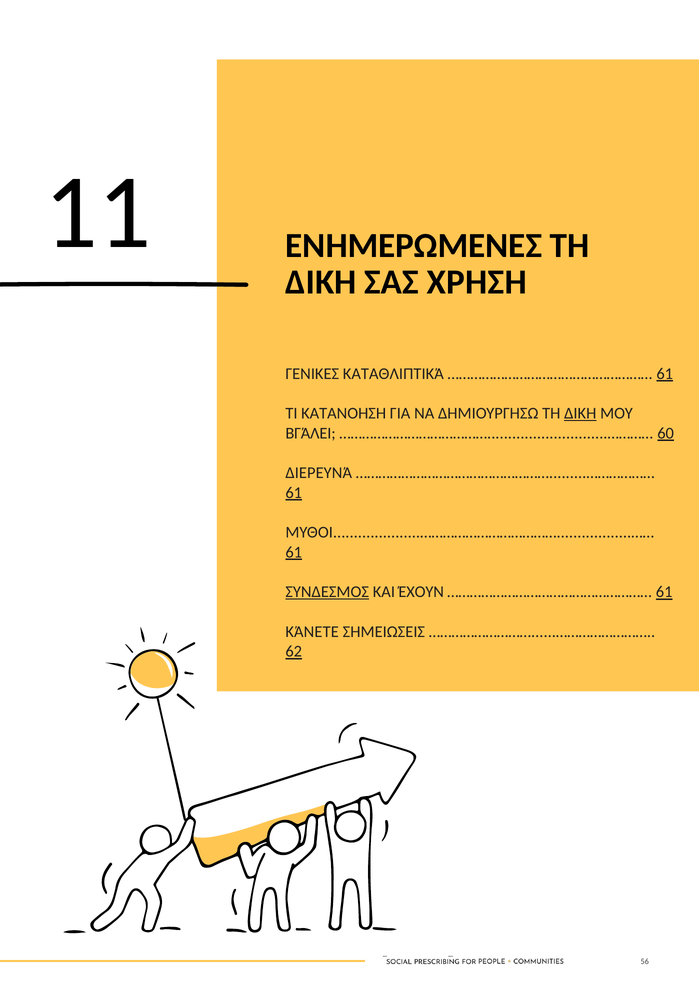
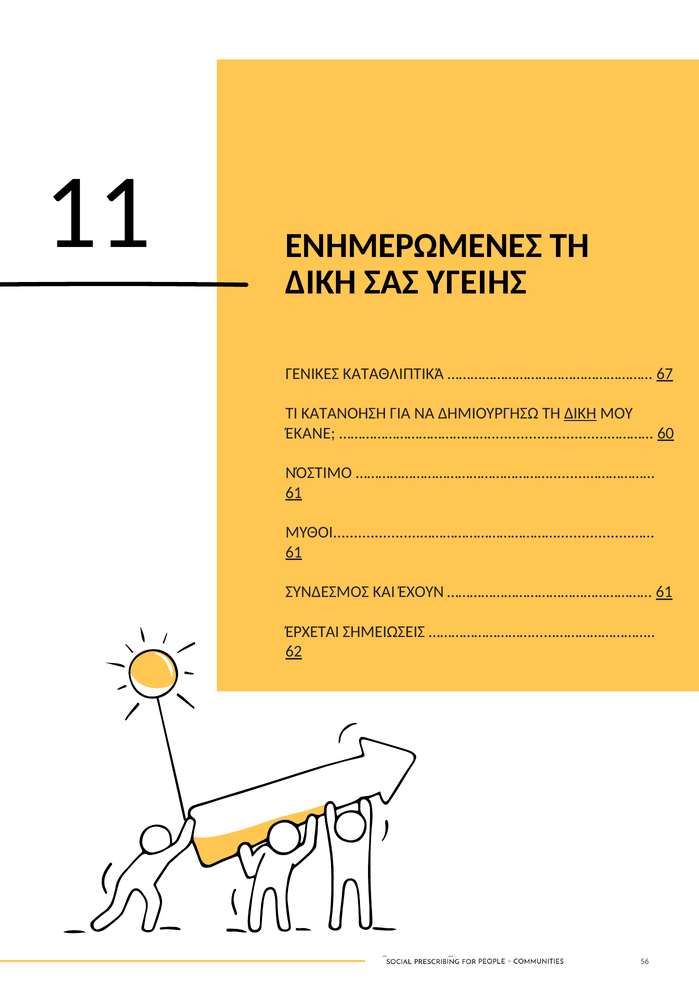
ΧΡΗΣΗ: ΧΡΗΣΗ -> ΥΓΕΙΗΣ (477, 282)
61: 61 -> 67 (665, 373)
ΒΓΆΛΕΙ: ΒΓΆΛΕΙ -> ΈΚΑΝΕ (310, 433)
ΔΙΕΡΕΥΝΆ: ΔΙΕΡΕΥΝΆ -> ΝΌΣΤΙΜΟ (319, 473)
ΣΥΝΔΕΣΜΟΣ underline: present -> none (327, 592)
ΚΆΝΕΤΕ: ΚΆΝΕΤΕ -> ΈΡΧΕΤΑΙ (312, 631)
